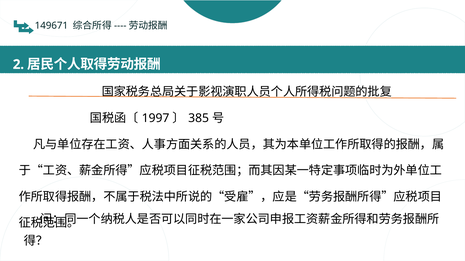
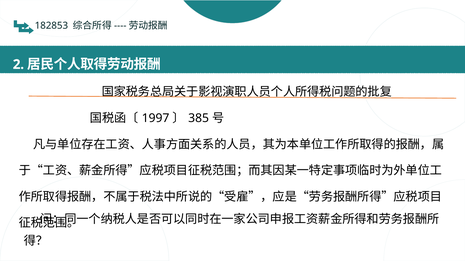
149671: 149671 -> 182853 (51, 26)
